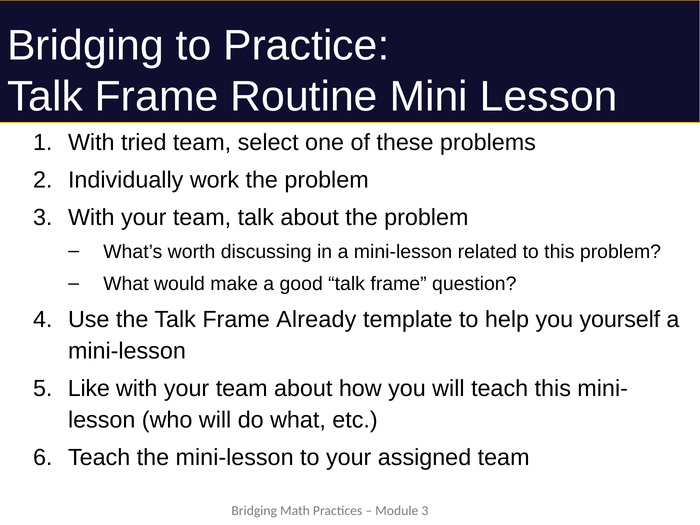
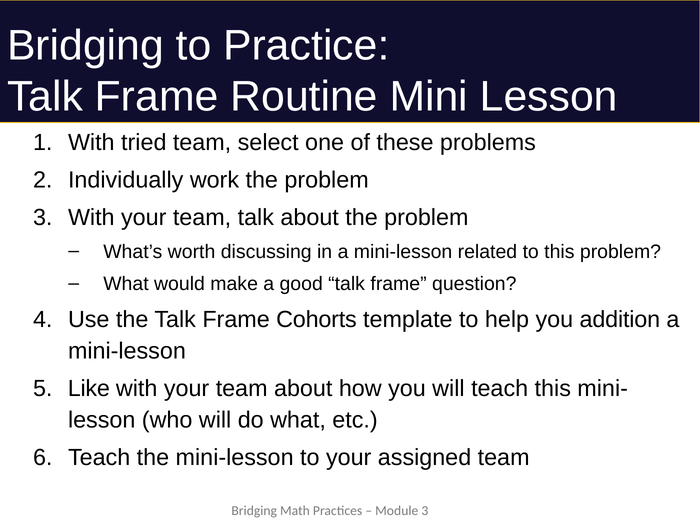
Already: Already -> Cohorts (316, 319)
yourself: yourself -> addition (620, 319)
